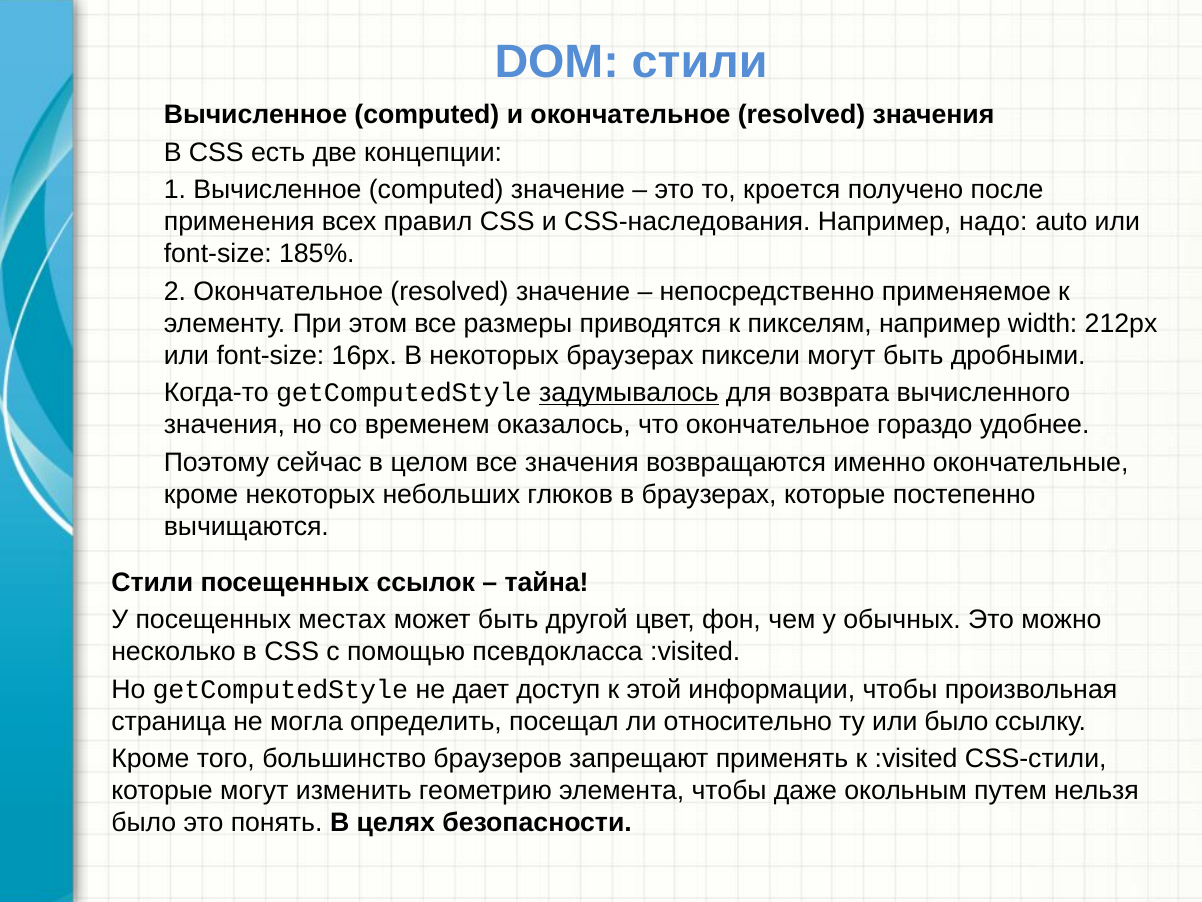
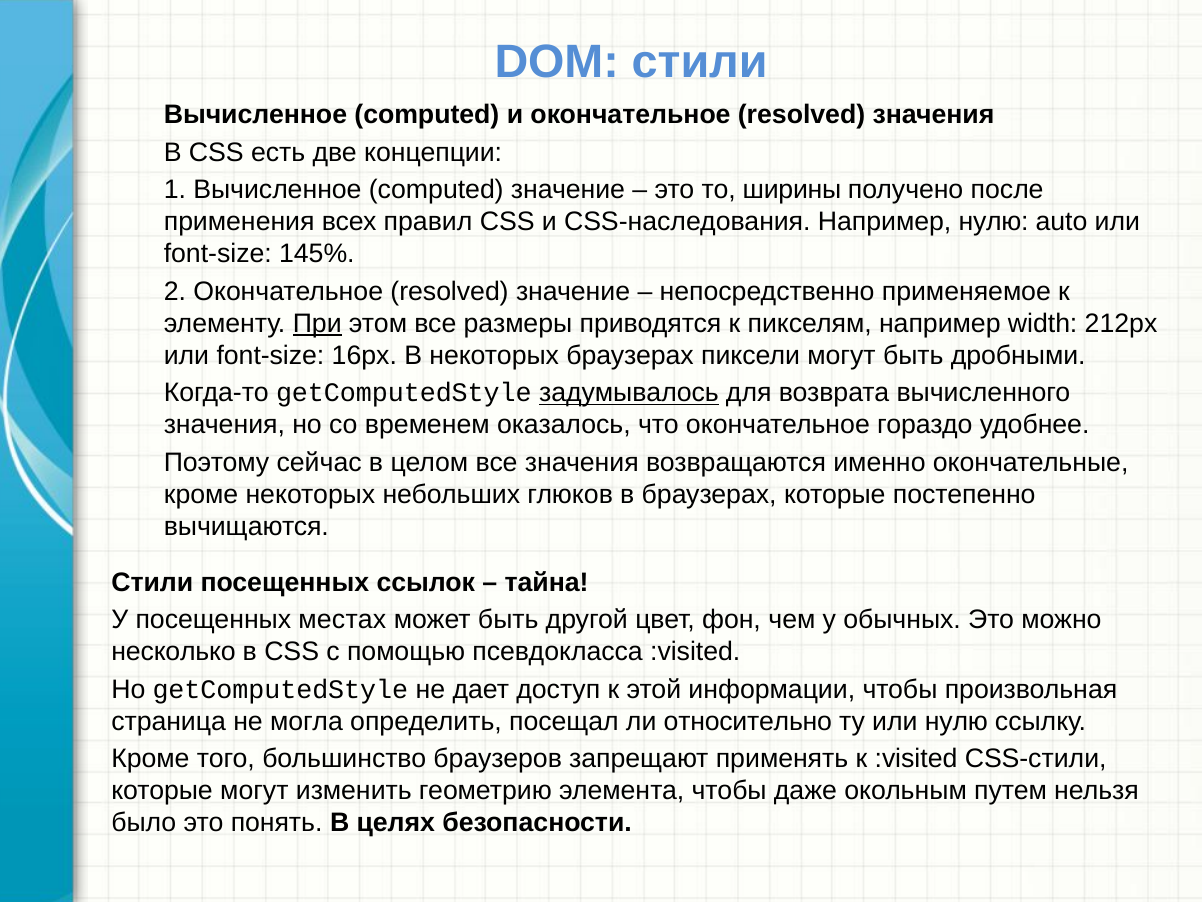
кроется: кроется -> ширины (792, 190)
Например надо: надо -> нулю (994, 222)
185%: 185% -> 145% (317, 254)
При underline: none -> present (317, 323)
или было: было -> нулю (956, 721)
